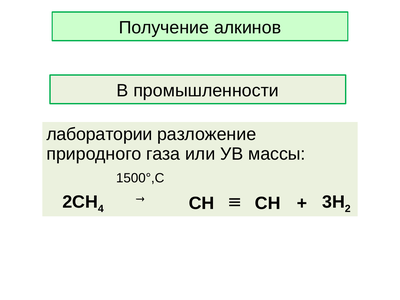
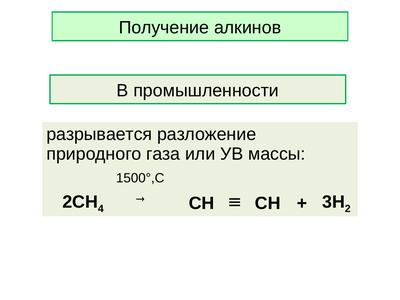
лаборатории: лаборатории -> разрывается (99, 134)
